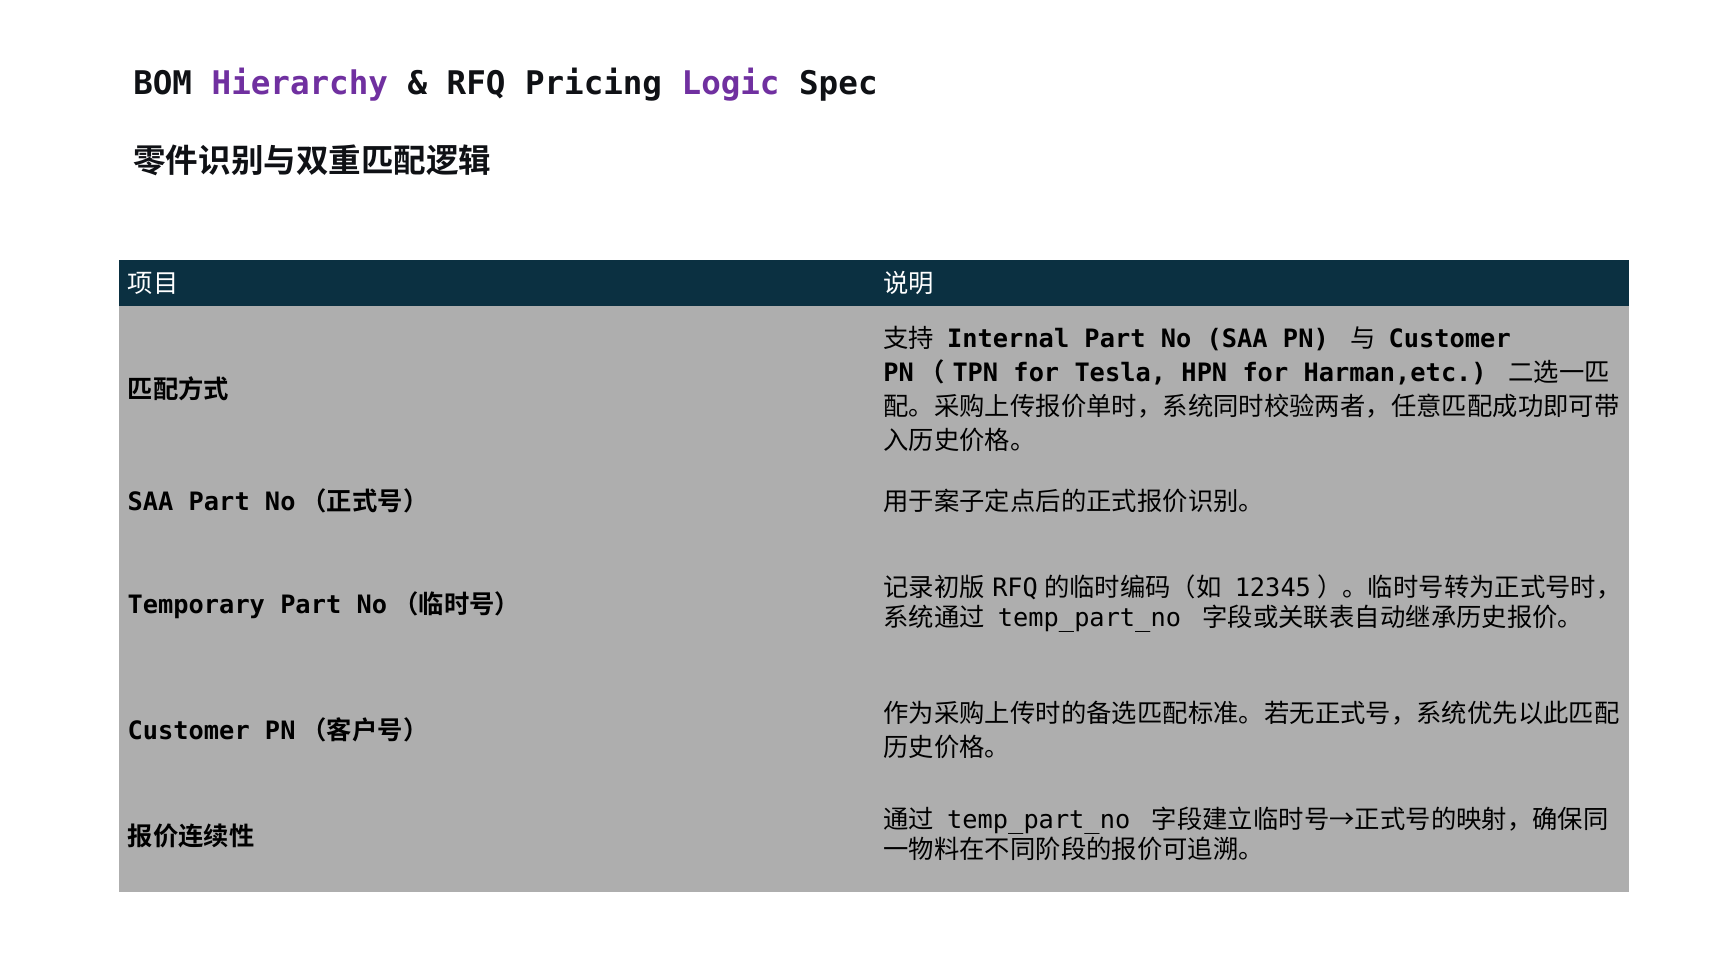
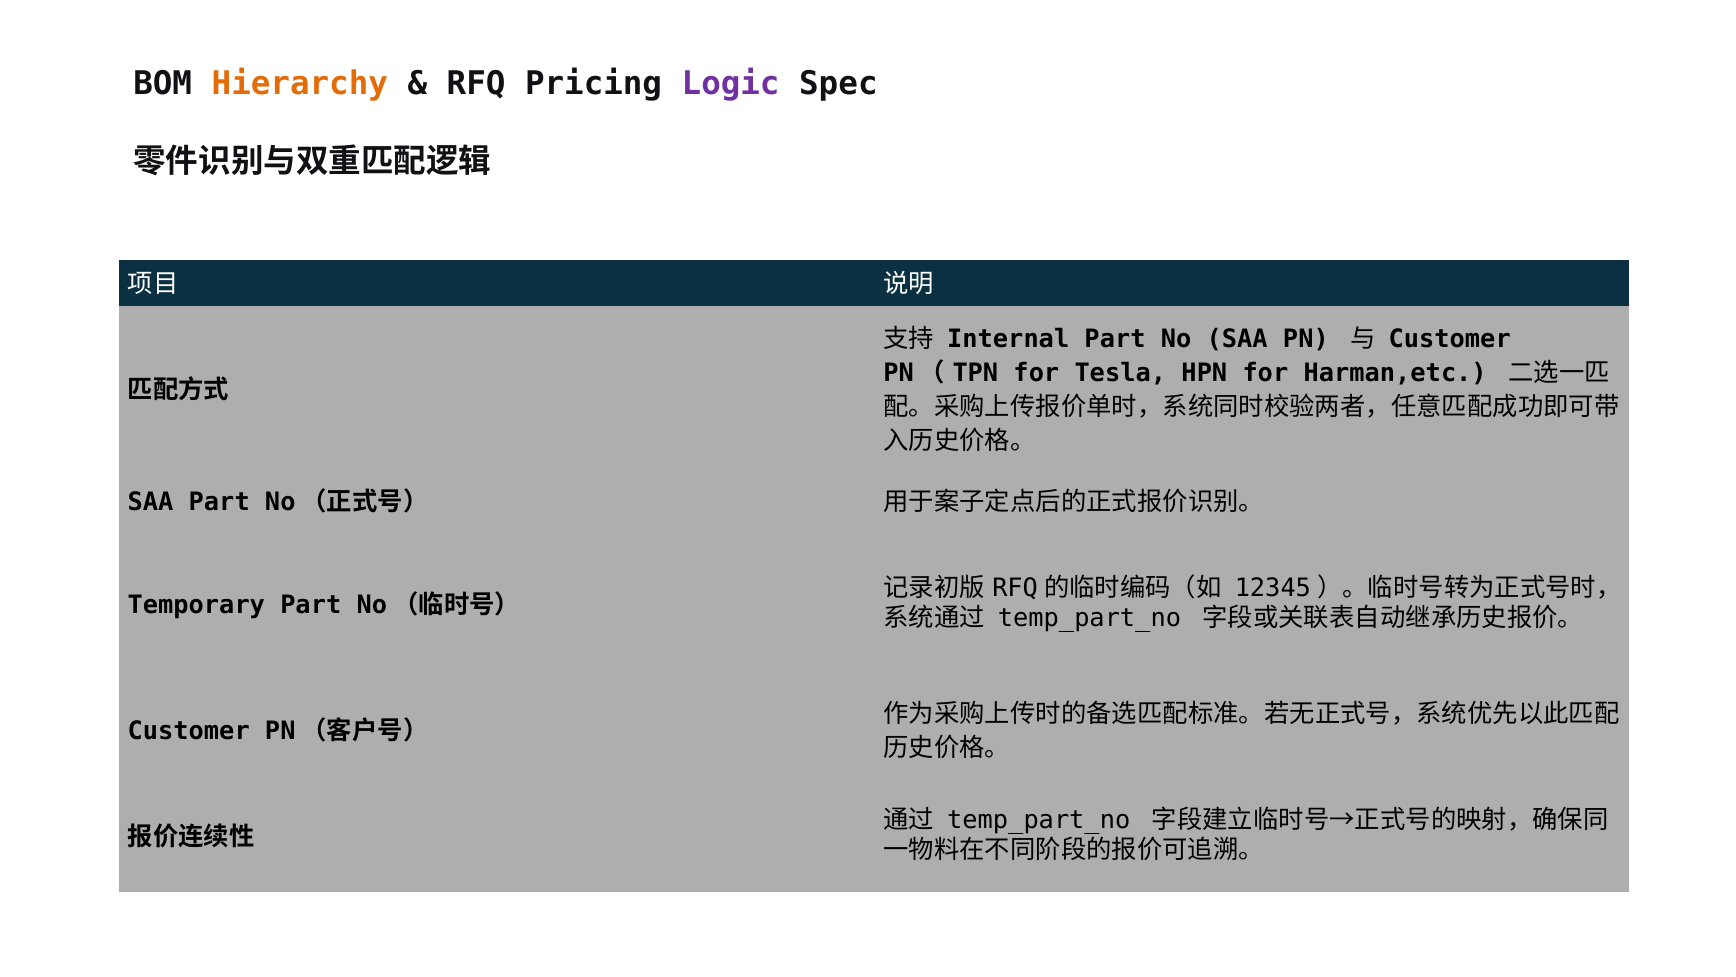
Hierarchy colour: purple -> orange (300, 84)
